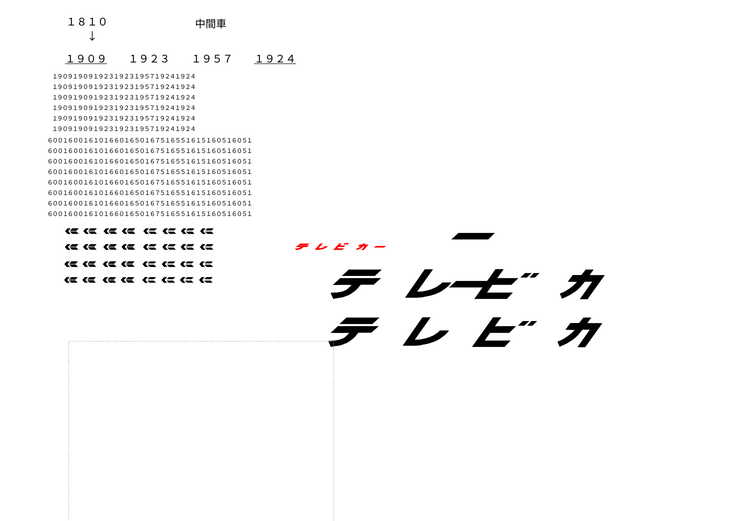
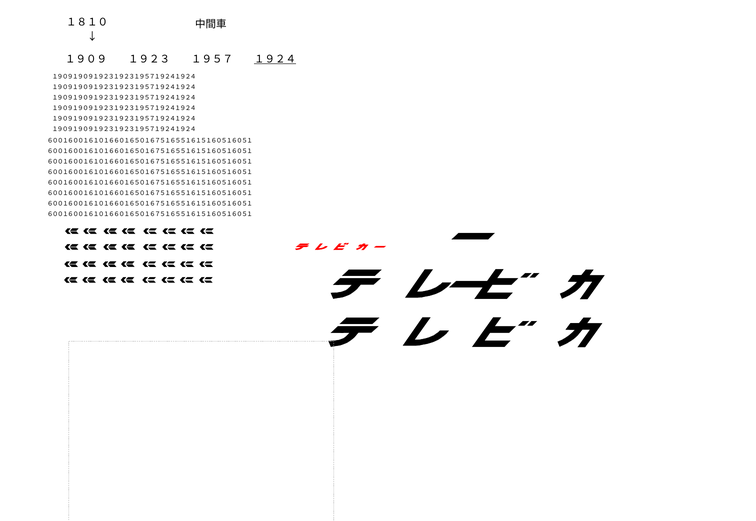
１９０９ underline: present -> none (86, 59)
